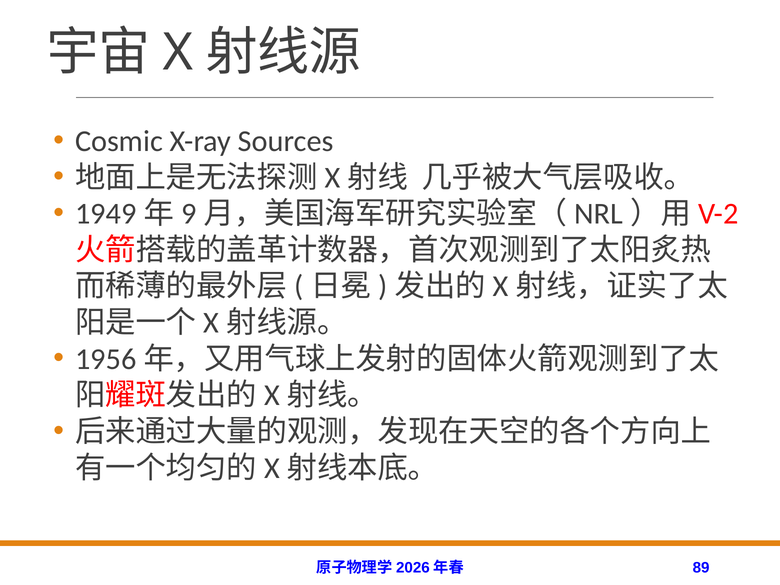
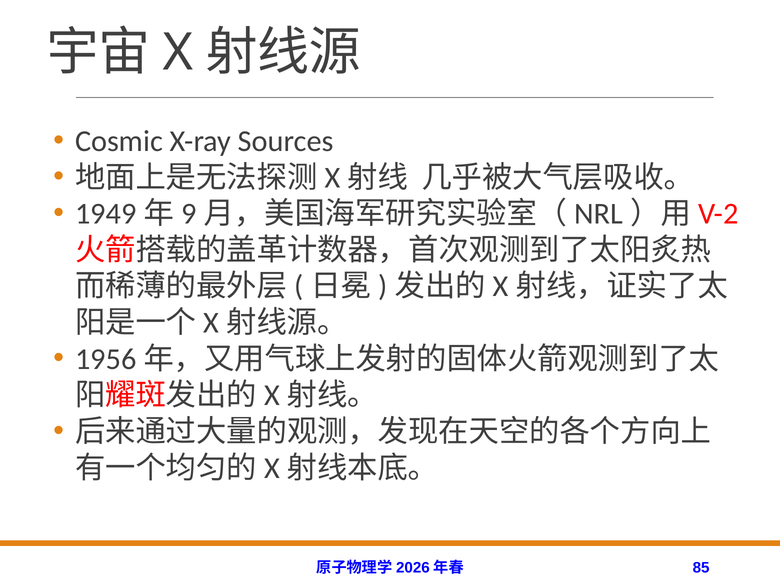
89: 89 -> 85 (701, 568)
